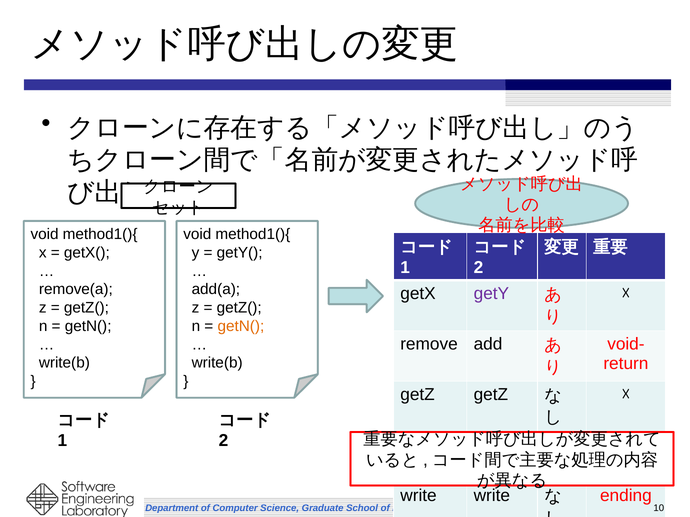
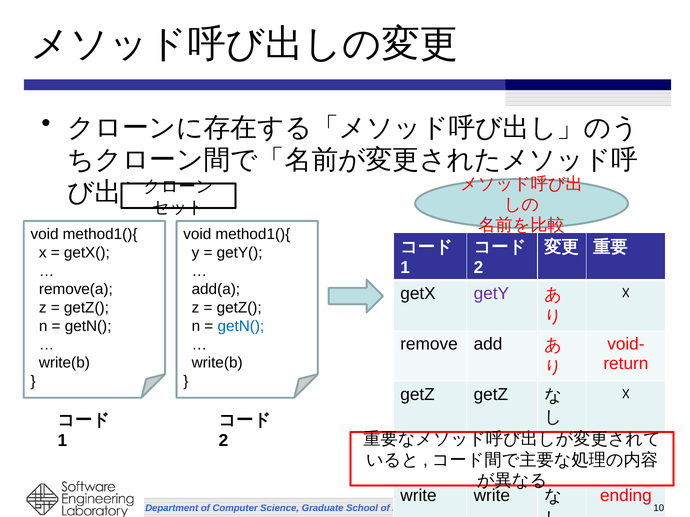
getN( colour: orange -> blue (241, 326)
